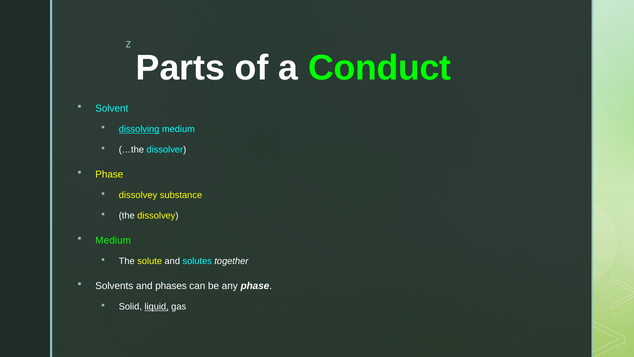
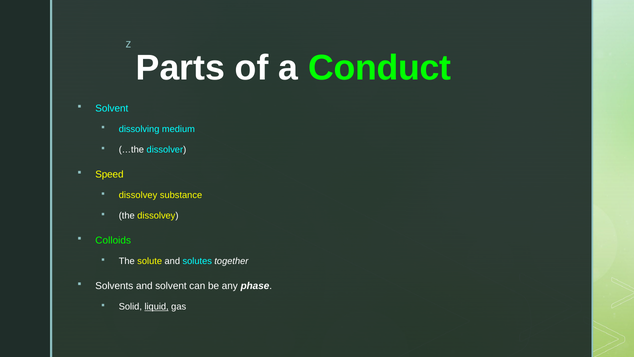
dissolving underline: present -> none (139, 129)
Phase: Phase -> Speed (109, 174)
Medium: Medium -> Colloids (113, 240)
and phases: phases -> solvent (171, 286)
